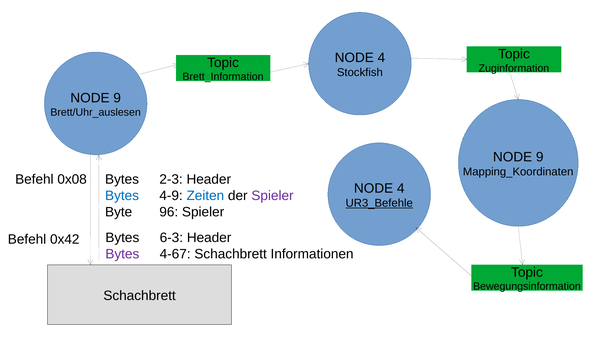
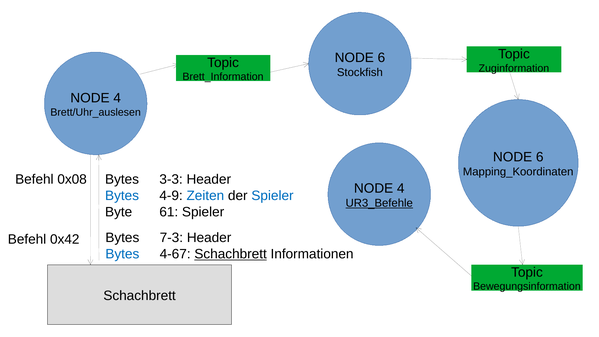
4: 4 -> 6 (381, 58)
9: 9 -> 4 (117, 98)
9: 9 -> 6 (540, 157)
2-3: 2-3 -> 3-3 (171, 179)
Spieler colour: purple -> blue (272, 196)
96: 96 -> 61 (169, 212)
6-3: 6-3 -> 7-3 (171, 238)
Bytes colour: purple -> blue (122, 254)
Schachbrett underline: none -> present (231, 254)
